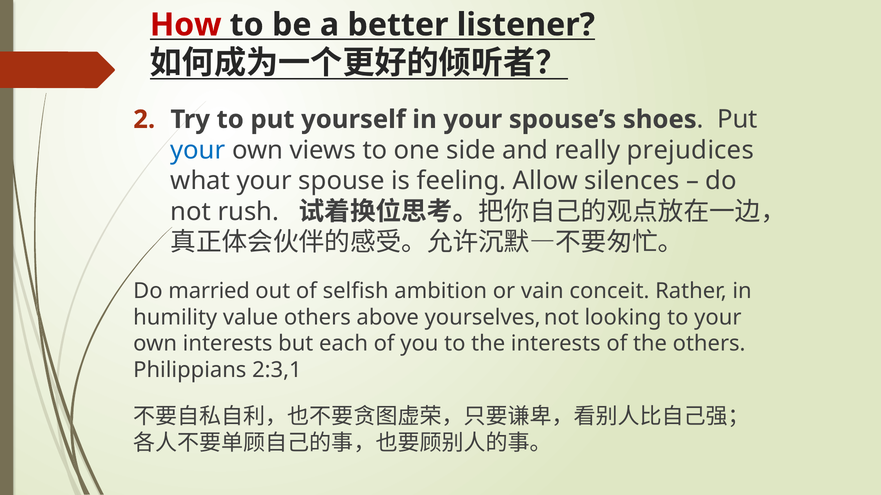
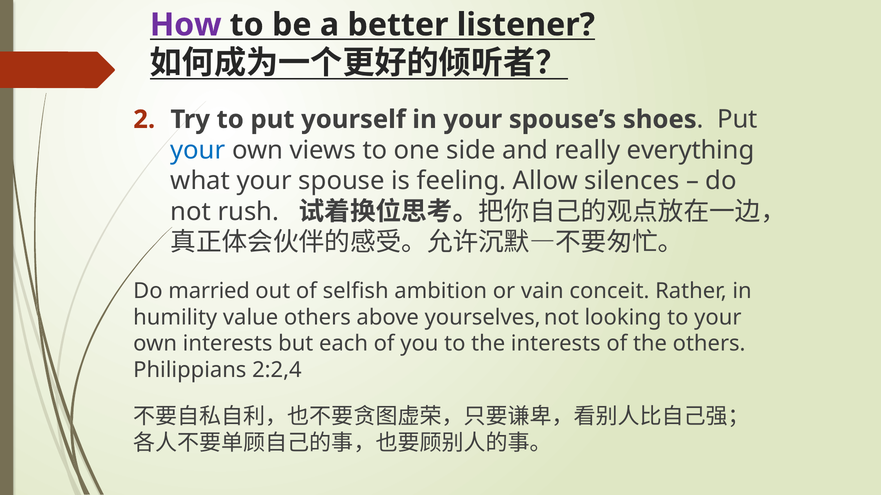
How colour: red -> purple (186, 25)
prejudices: prejudices -> everything (691, 150)
2:3,1: 2:3,1 -> 2:2,4 (277, 371)
